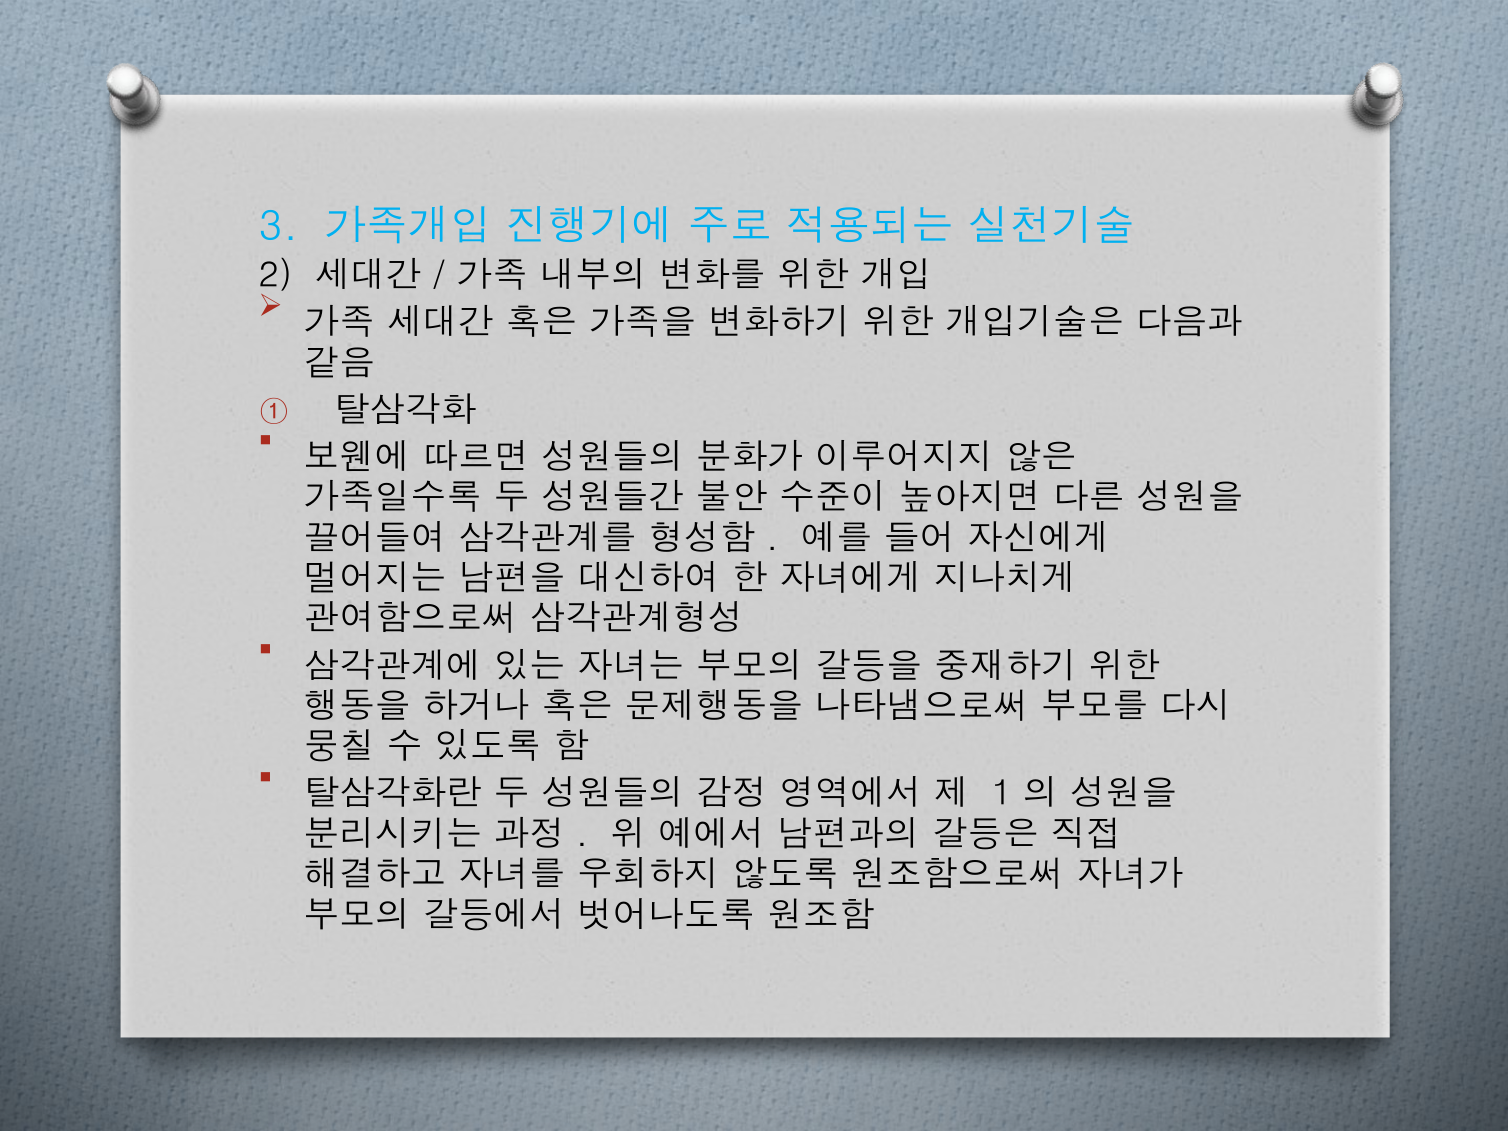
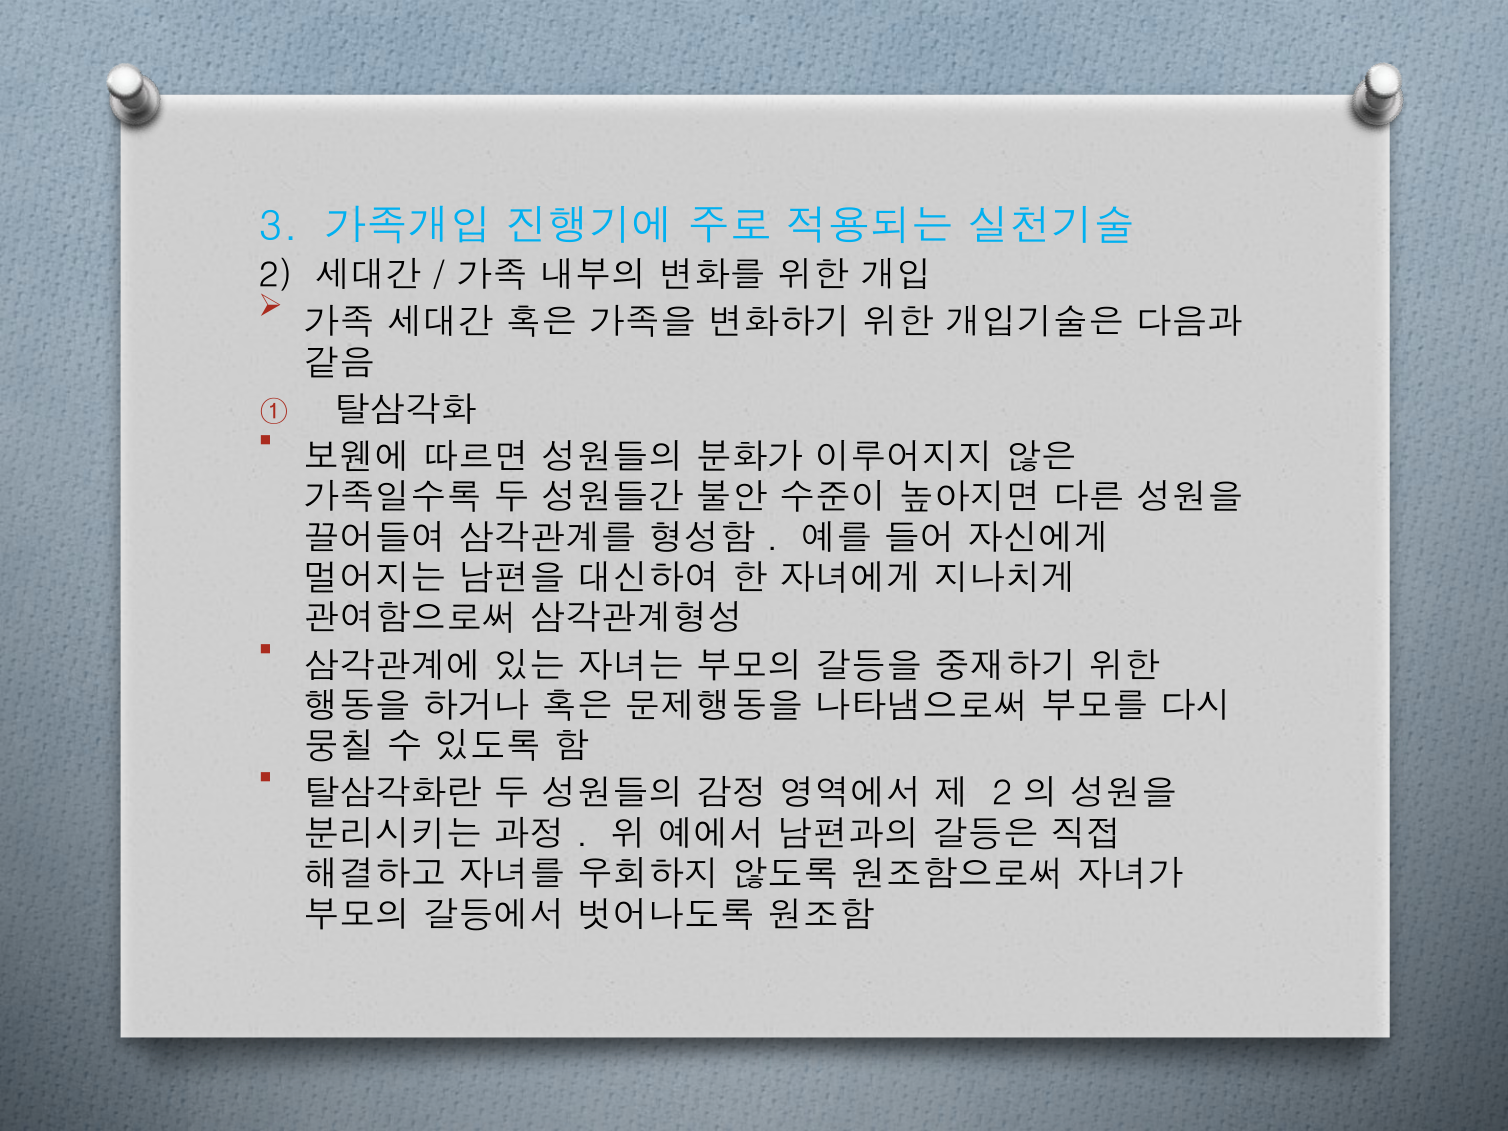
1: 1 -> 2 (1002, 794)
